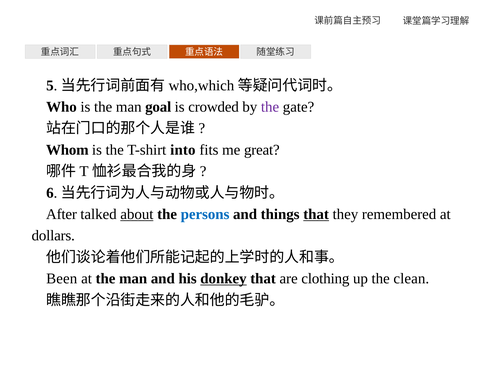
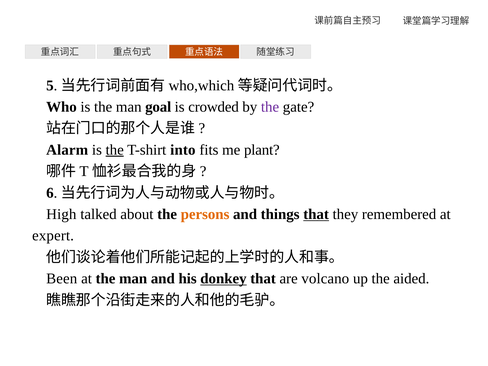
Whom: Whom -> Alarm (67, 150)
the underline: none -> present (115, 150)
great: great -> plant (262, 150)
After: After -> High (61, 214)
about underline: present -> none (137, 214)
persons colour: blue -> orange (205, 214)
dollars: dollars -> expert (53, 236)
clothing: clothing -> volcano (325, 279)
clean: clean -> aided (411, 279)
